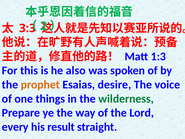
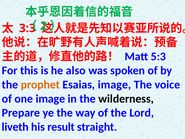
1:3: 1:3 -> 5:3 (158, 56)
Esaias desire: desire -> image (114, 84)
one things: things -> image (50, 99)
wilderness colour: green -> black (126, 99)
every: every -> liveth (15, 127)
